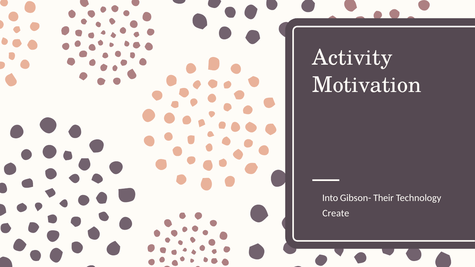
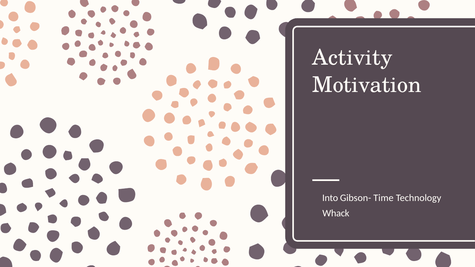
Their: Their -> Time (383, 198)
Create: Create -> Whack (336, 213)
